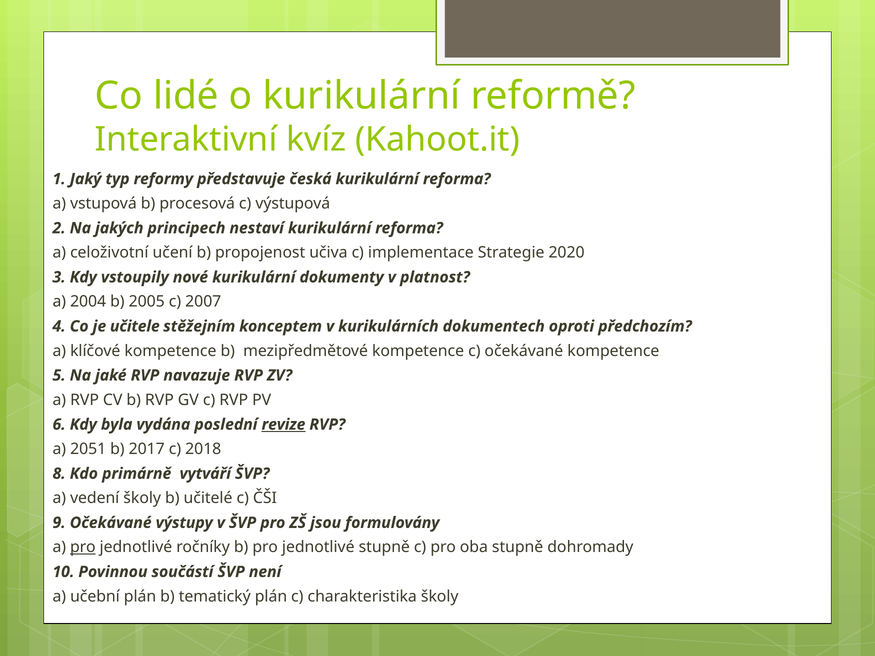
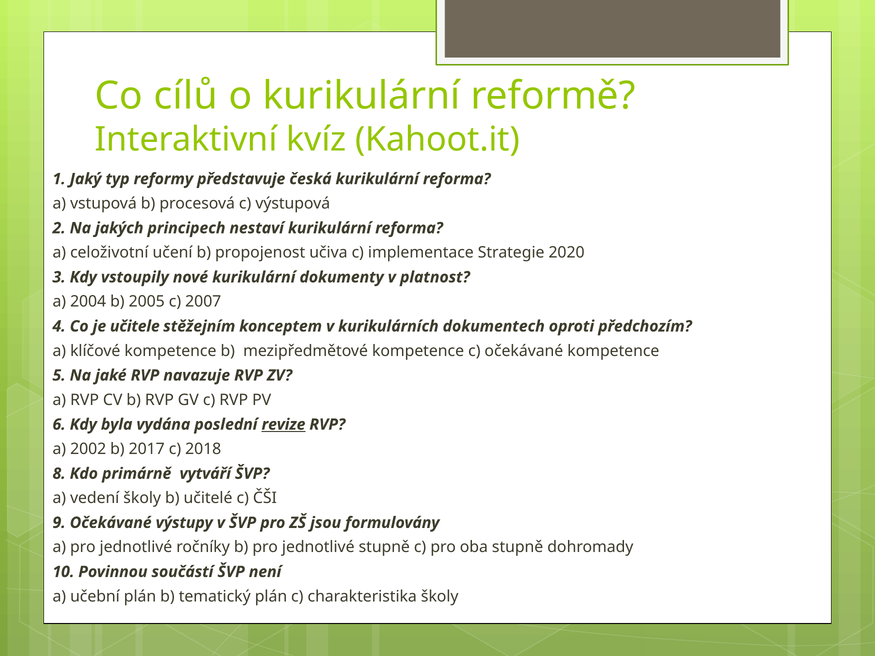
lidé: lidé -> cílů (186, 96)
2051: 2051 -> 2002 (88, 449)
pro underline: present -> none (83, 547)
